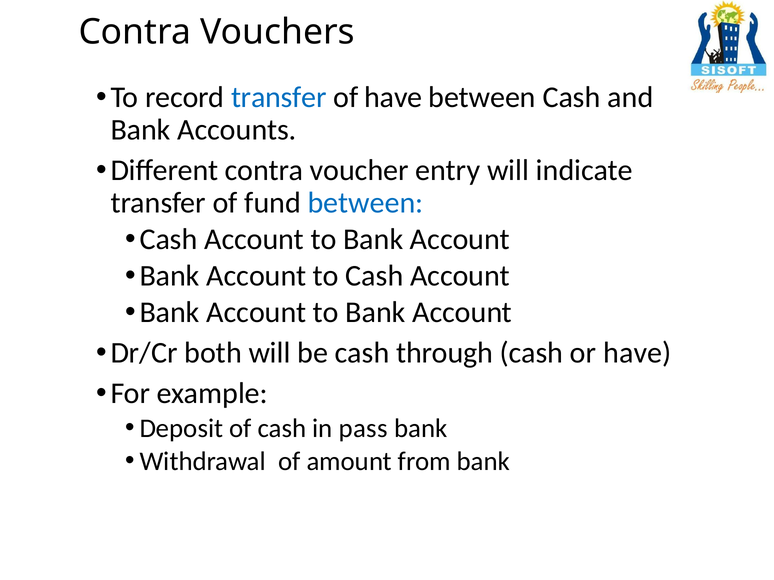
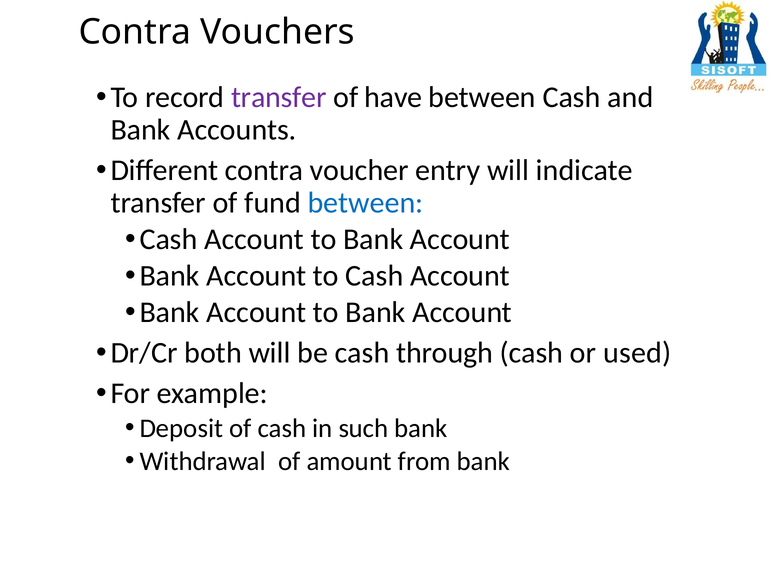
transfer colour: blue -> purple (279, 97)
or have: have -> used (637, 353)
pass: pass -> such (363, 429)
